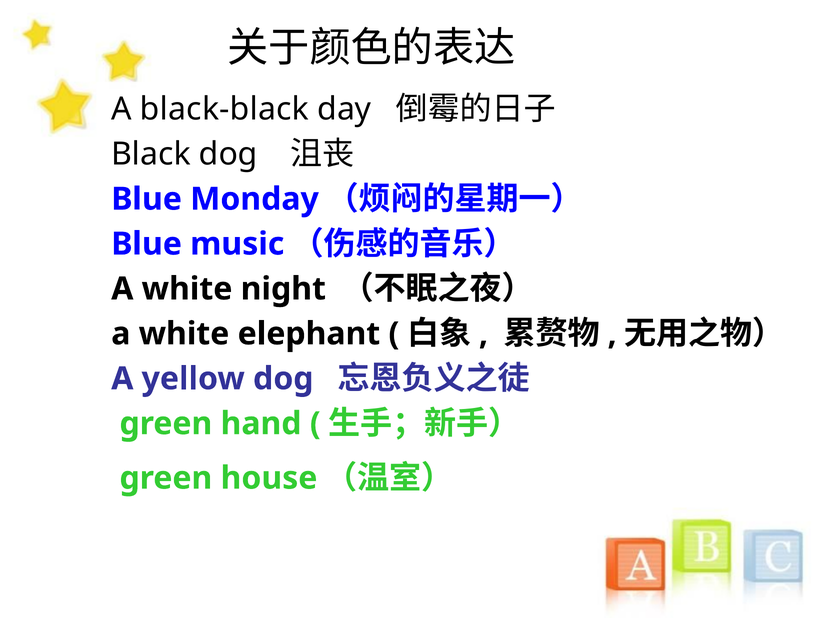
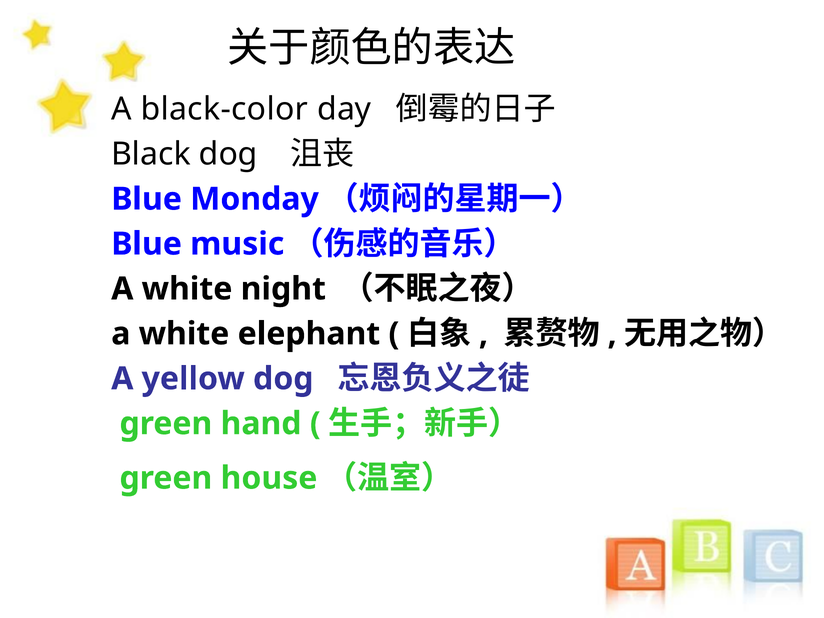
black-black: black-black -> black-color (224, 109)
